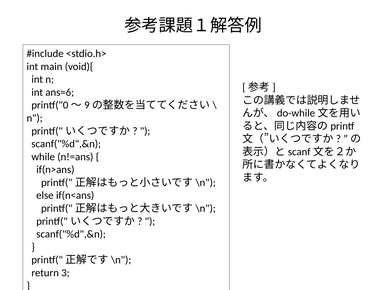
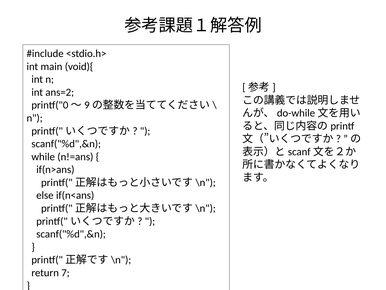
ans=6: ans=6 -> ans=2 (60, 92)
3: 3 -> 7 (65, 272)
